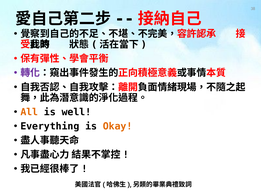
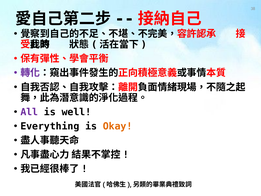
All colour: orange -> purple (29, 112)
